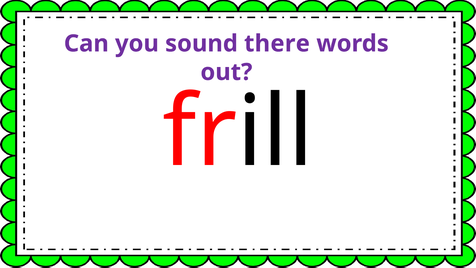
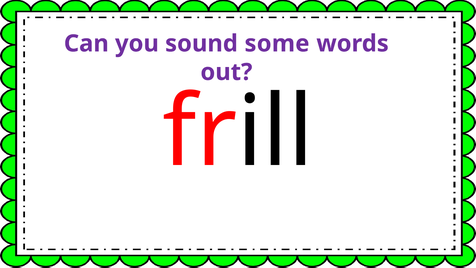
there: there -> some (277, 44)
